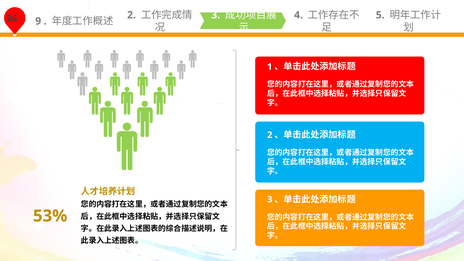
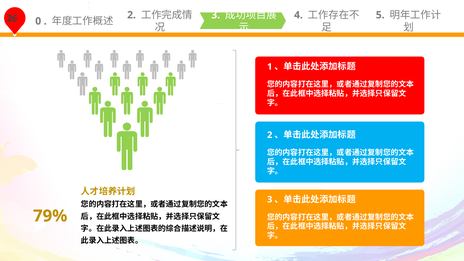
9: 9 -> 0 (38, 21)
53%: 53% -> 79% (50, 216)
